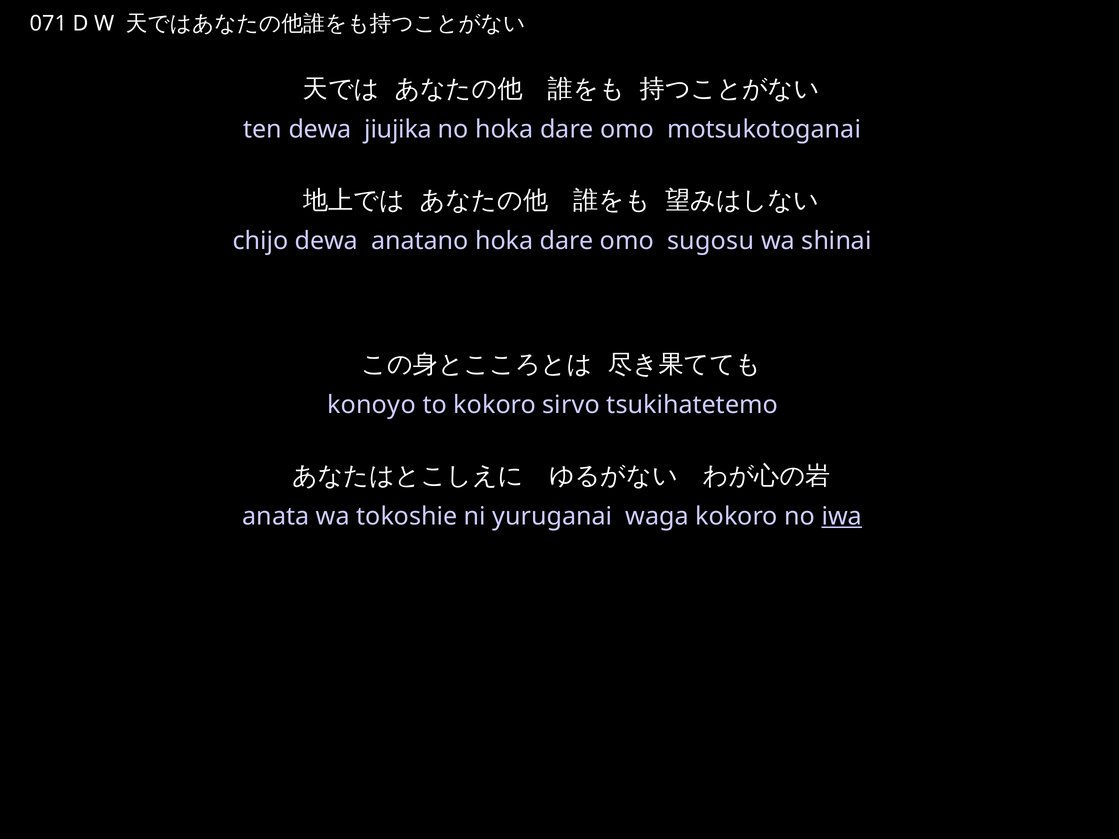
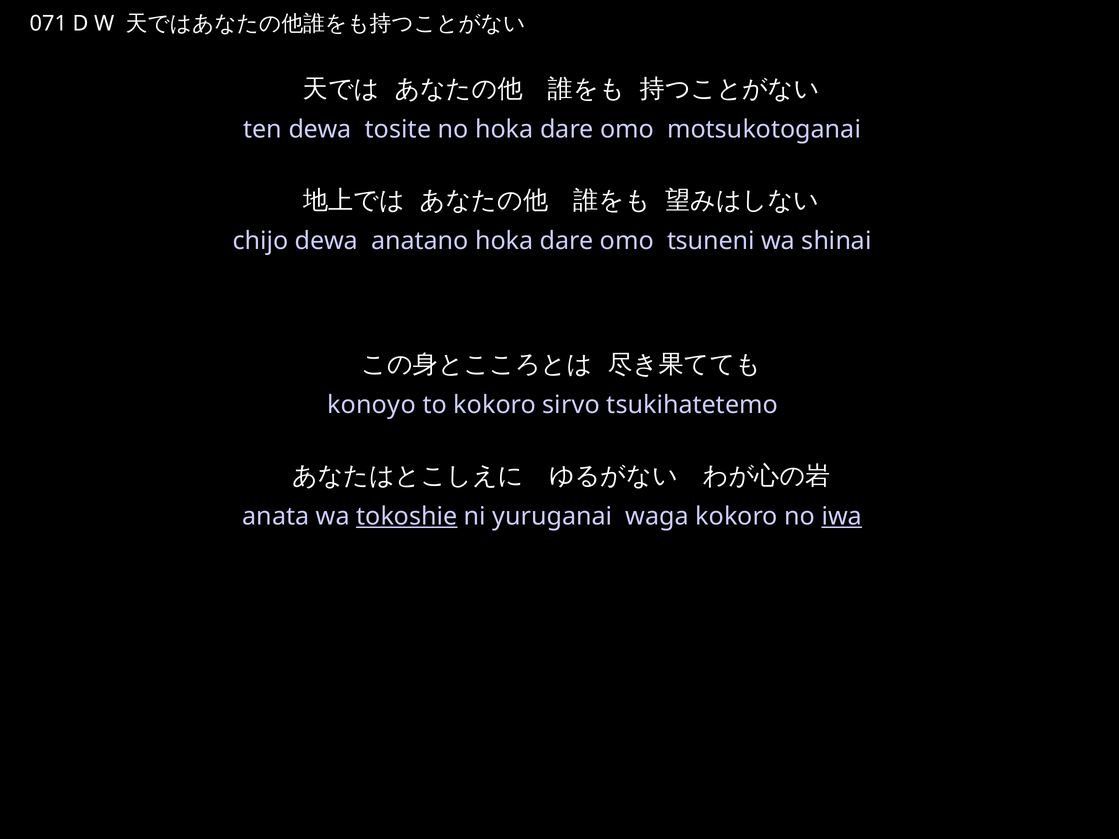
jiujika: jiujika -> tosite (398, 129)
sugosu: sugosu -> tsuneni (711, 241)
tokoshie underline: none -> present (407, 517)
